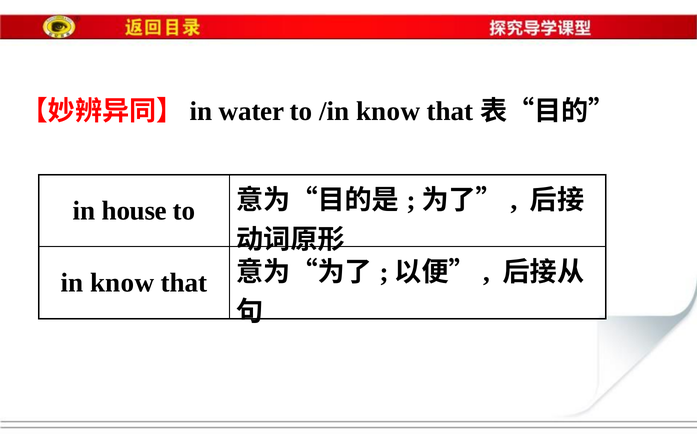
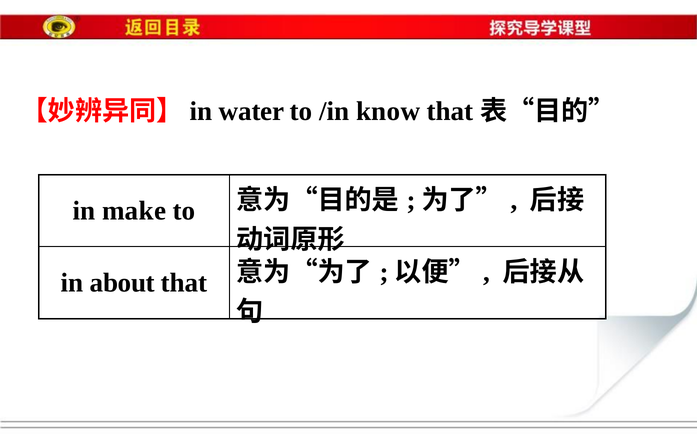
house: house -> make (134, 211)
in know: know -> about (122, 283)
